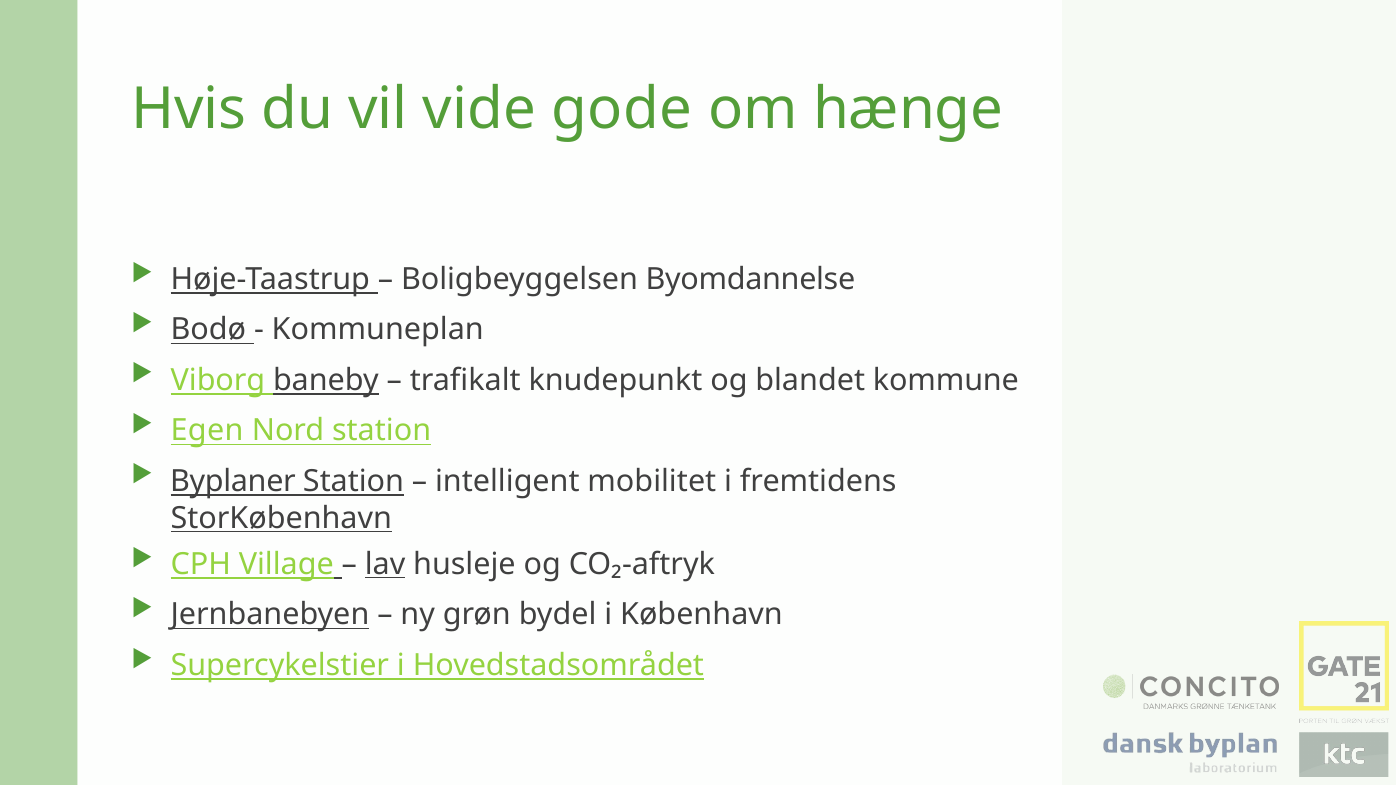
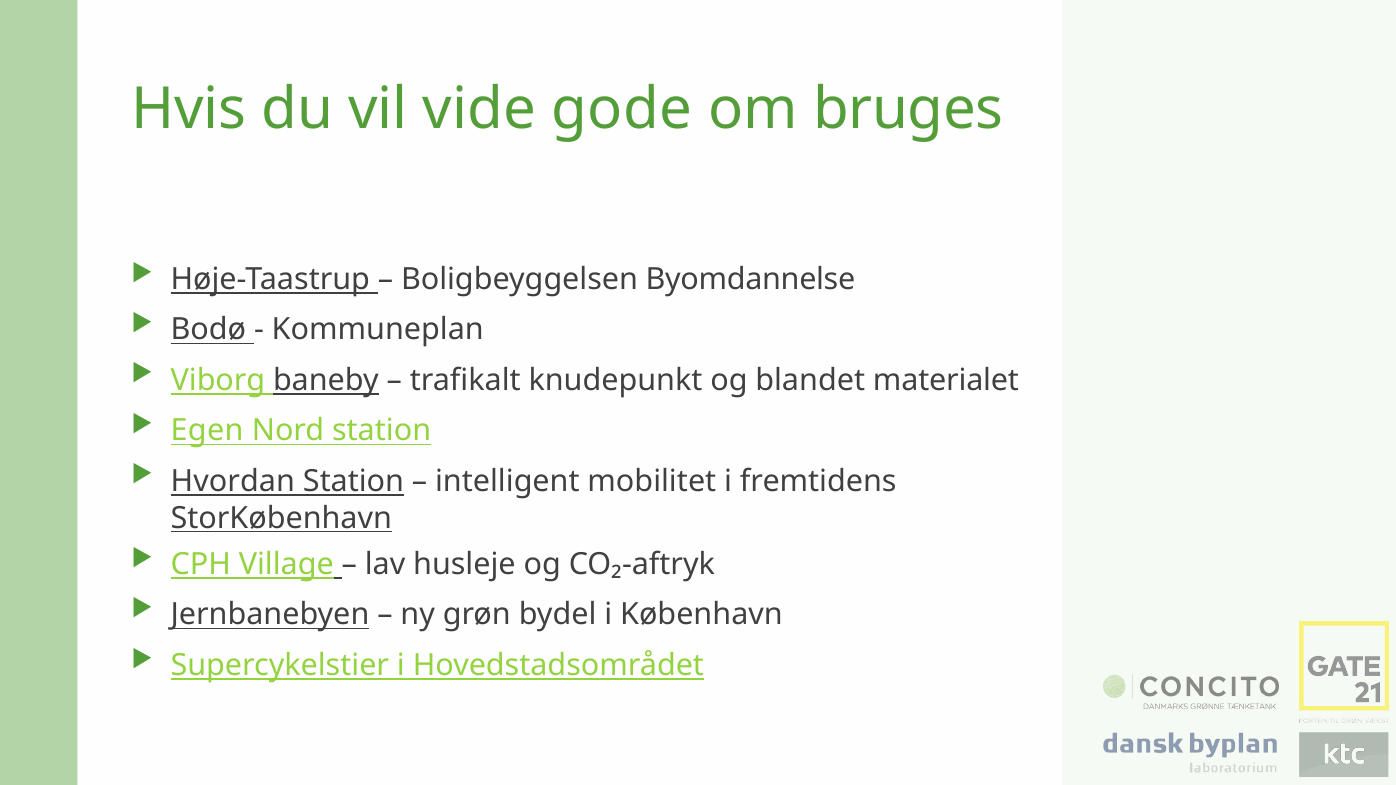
hænge: hænge -> bruges (908, 110)
kommune: kommune -> materialet (946, 380)
Byplaner: Byplaner -> Hvordan (233, 481)
lav underline: present -> none (385, 565)
